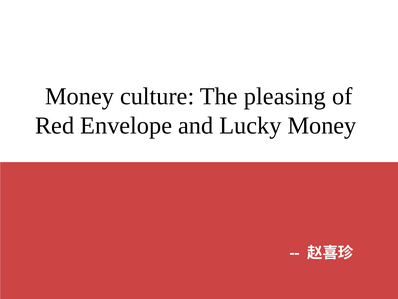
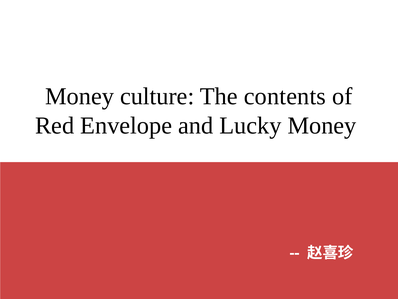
pleasing: pleasing -> contents (285, 96)
